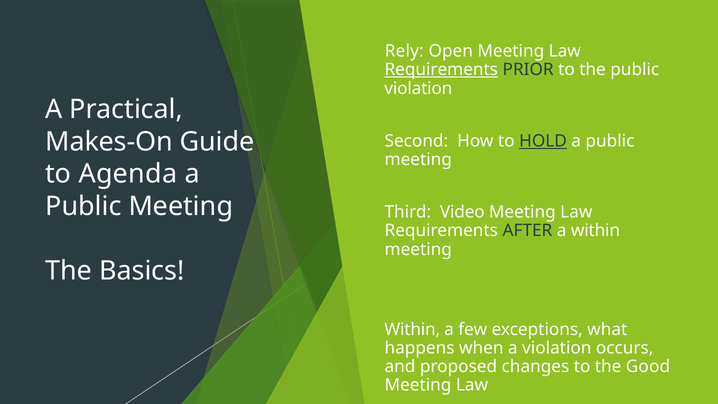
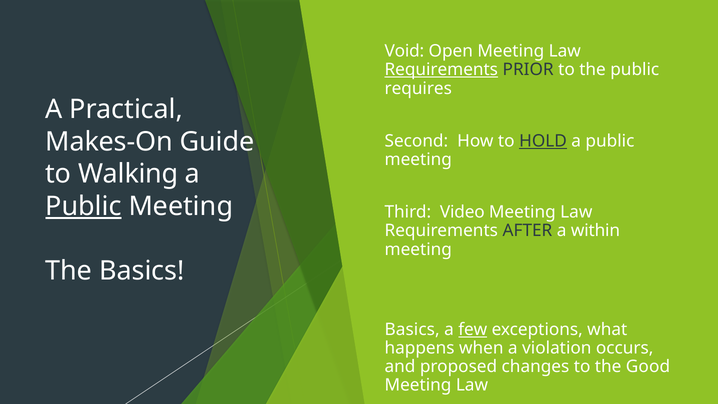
Rely: Rely -> Void (404, 51)
violation: violation -> requires (418, 88)
Agenda: Agenda -> Walking (128, 174)
Public underline: none -> present (83, 206)
Within: Within -> Basics (412, 329)
few underline: none -> present (473, 329)
